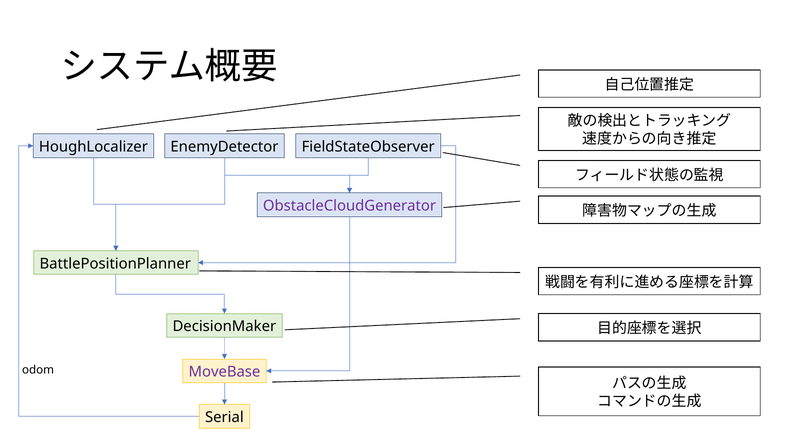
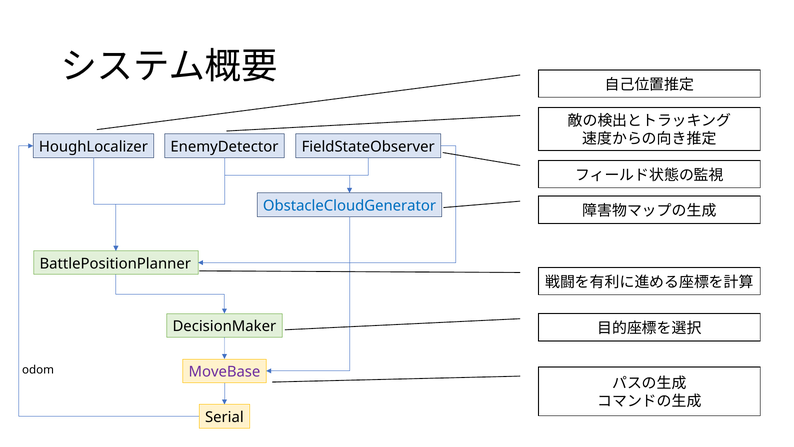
ObstacleCloudGenerator colour: purple -> blue (349, 206)
